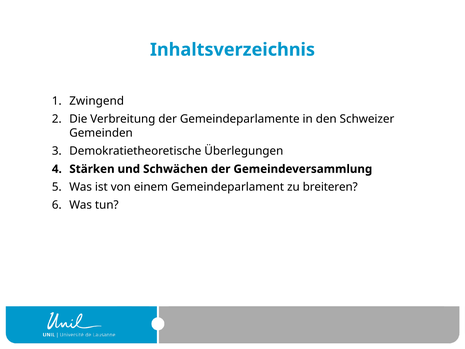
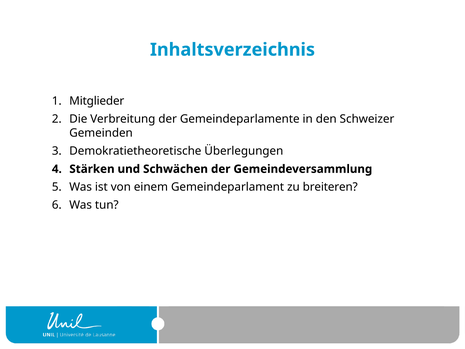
Zwingend: Zwingend -> Mitglieder (97, 101)
